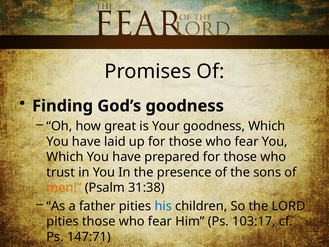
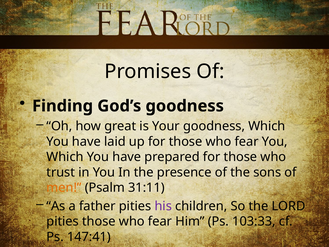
31:38: 31:38 -> 31:11 (146, 188)
his colour: blue -> purple (163, 206)
103:17: 103:17 -> 103:33 (254, 221)
147:71: 147:71 -> 147:41 (89, 237)
